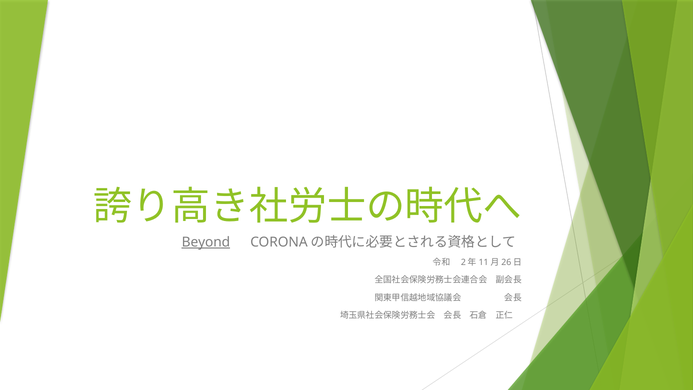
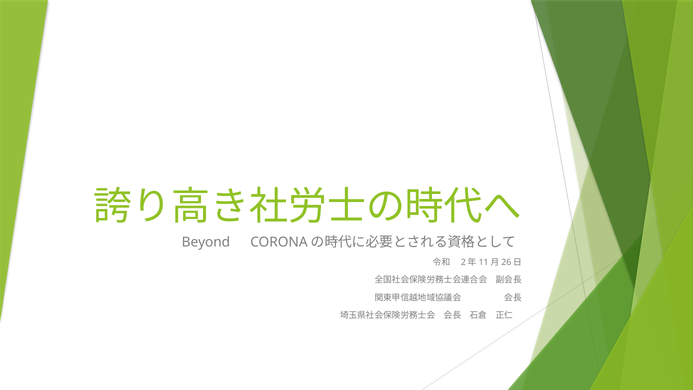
Beyond underline: present -> none (206, 242)
